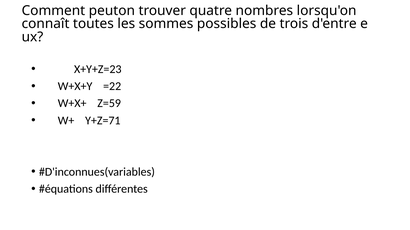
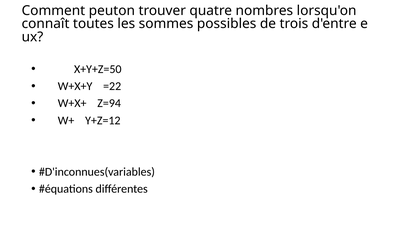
X+Y+Z=23: X+Y+Z=23 -> X+Y+Z=50 (98, 69)
Z=59: Z=59 -> Z=94 (109, 104)
Y+Z=71: Y+Z=71 -> Y+Z=12 (103, 121)
